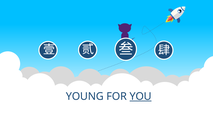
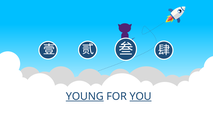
YOUNG underline: none -> present (85, 96)
